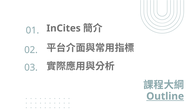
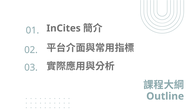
Outline underline: present -> none (165, 96)
